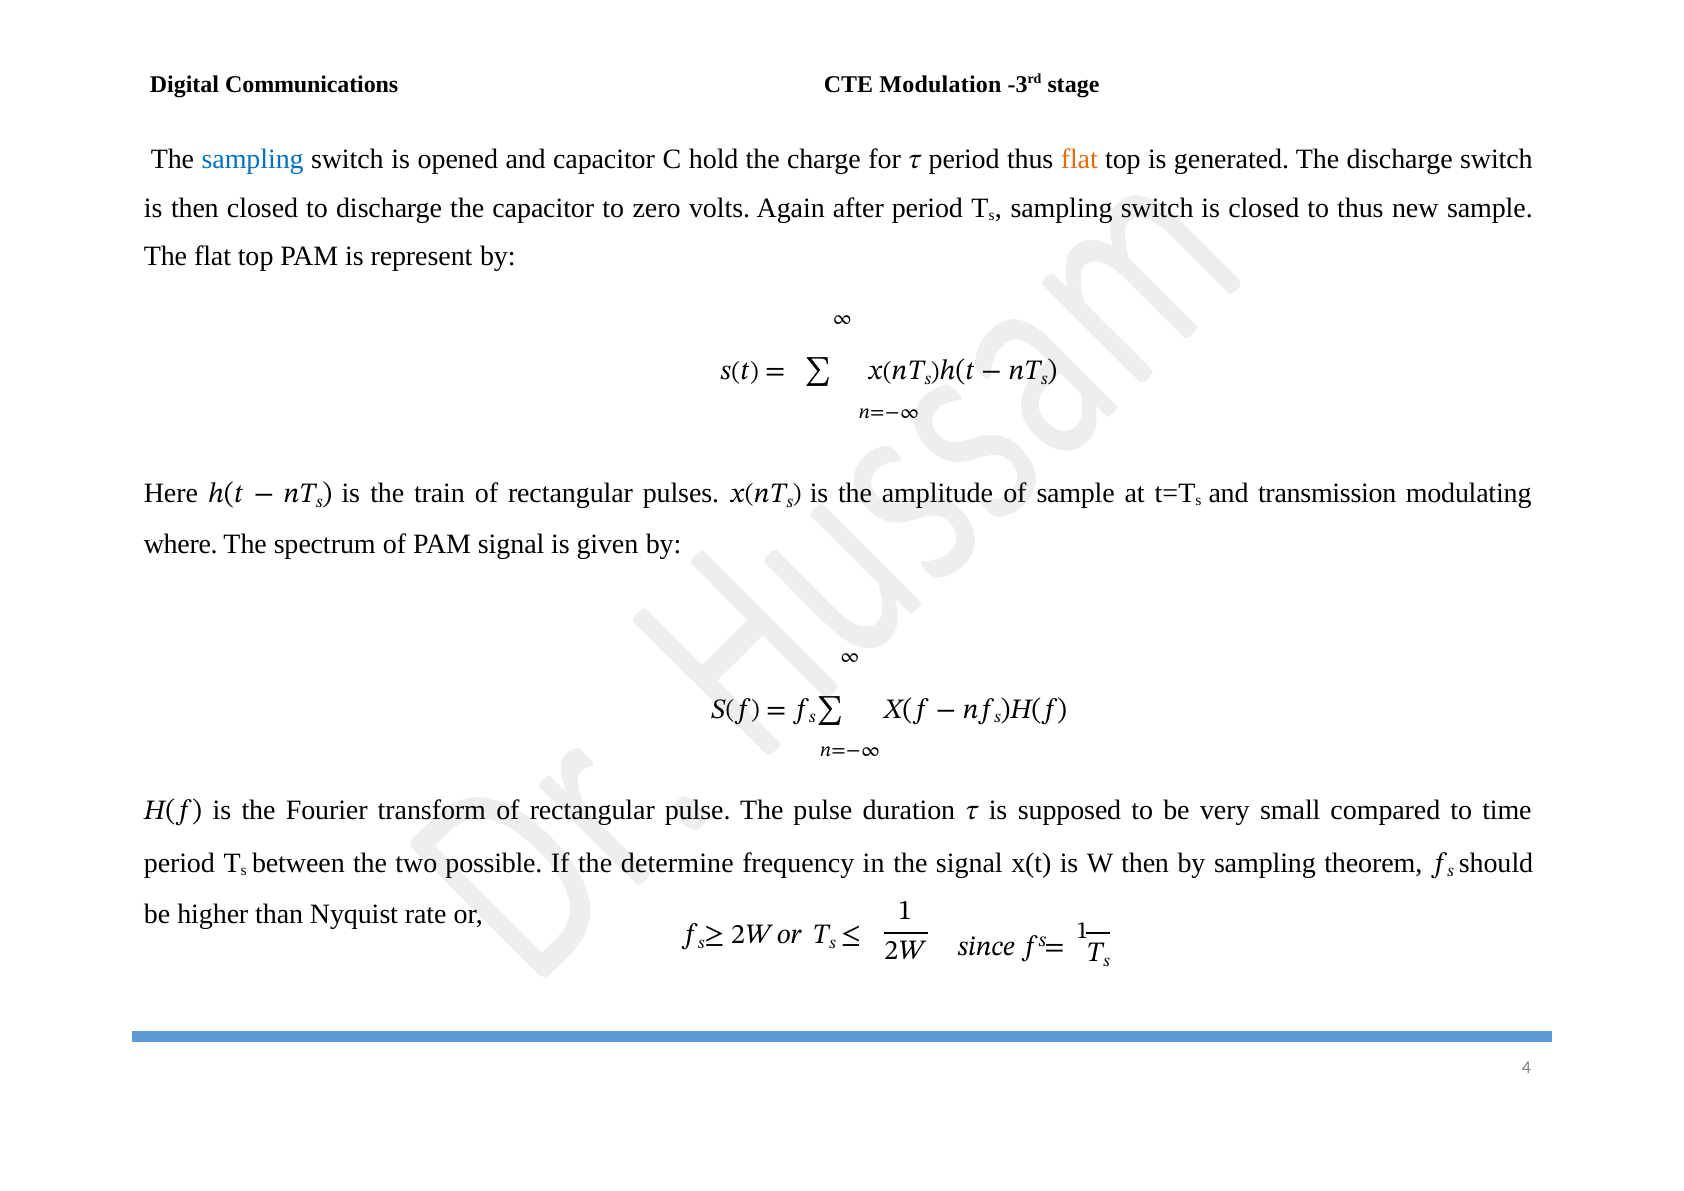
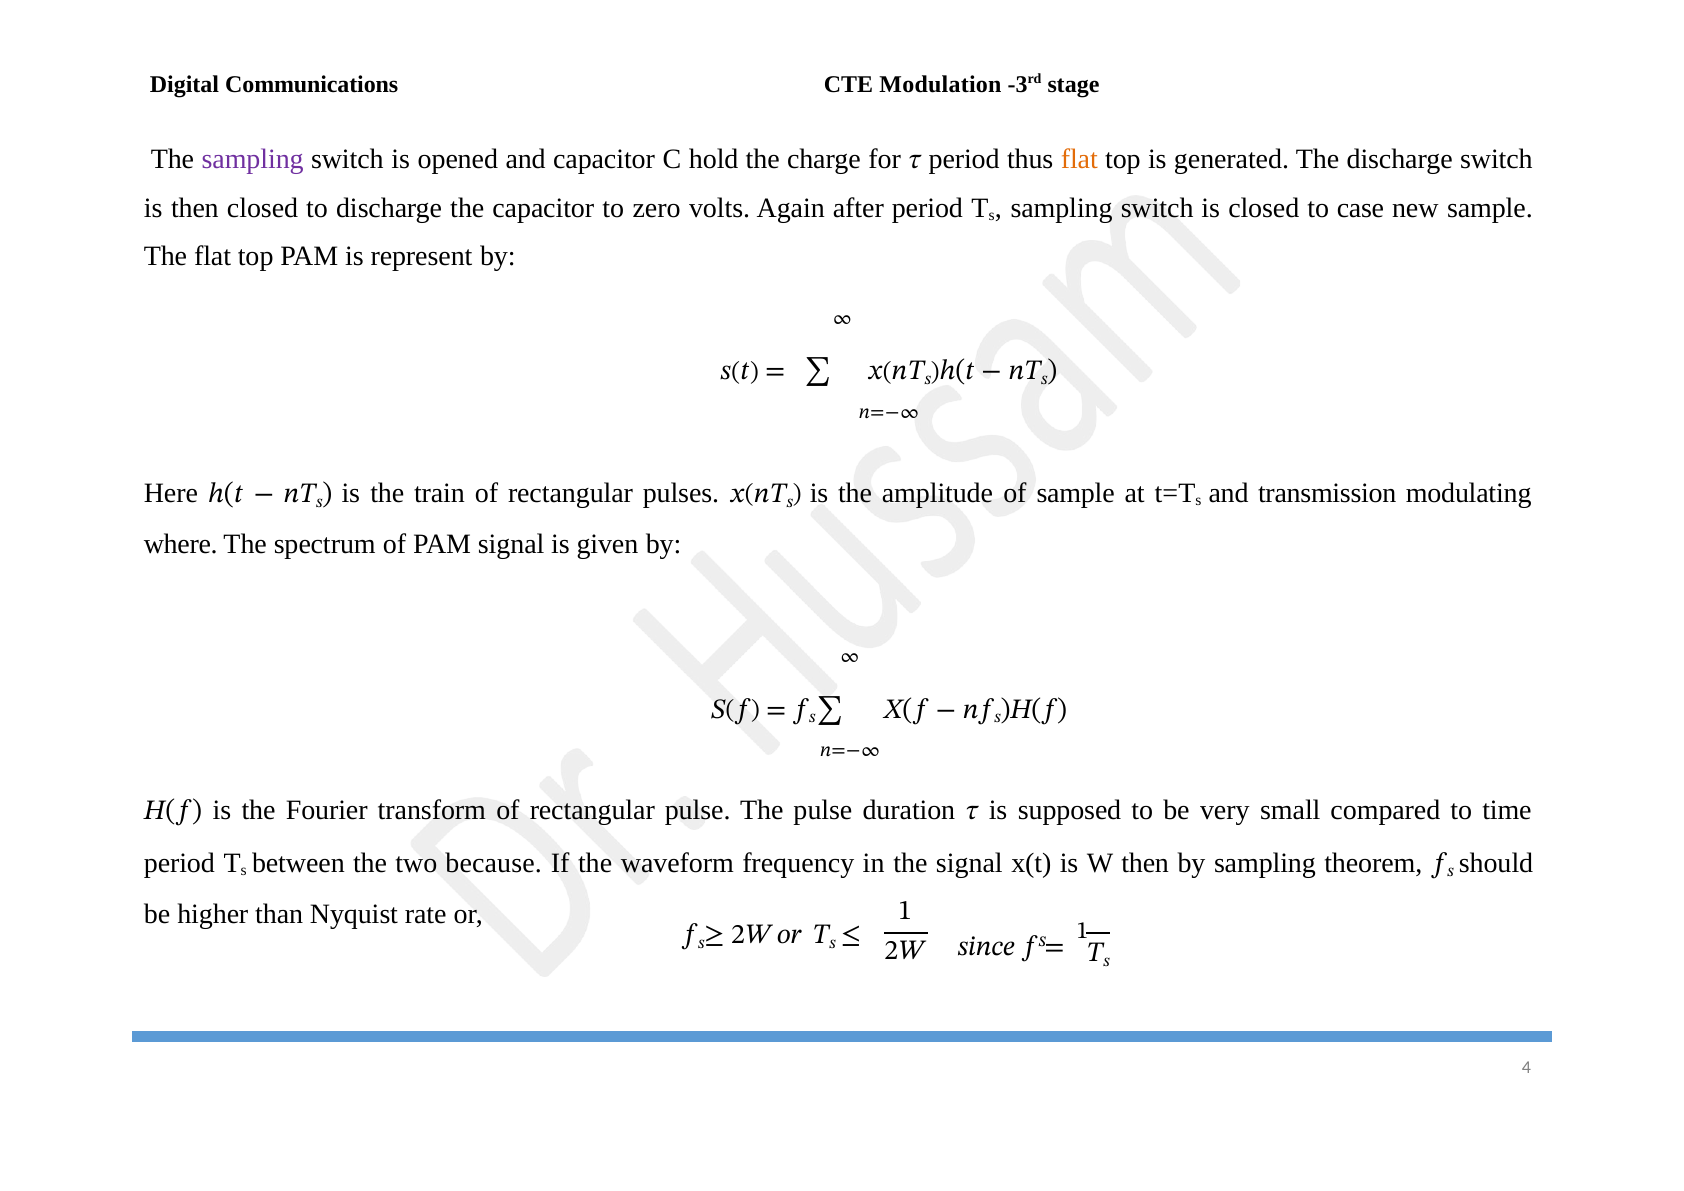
sampling colour: blue -> purple (253, 160)
to thus: thus -> case (1360, 208)
possible: possible -> because (494, 863)
determine: determine -> waveform (677, 863)
